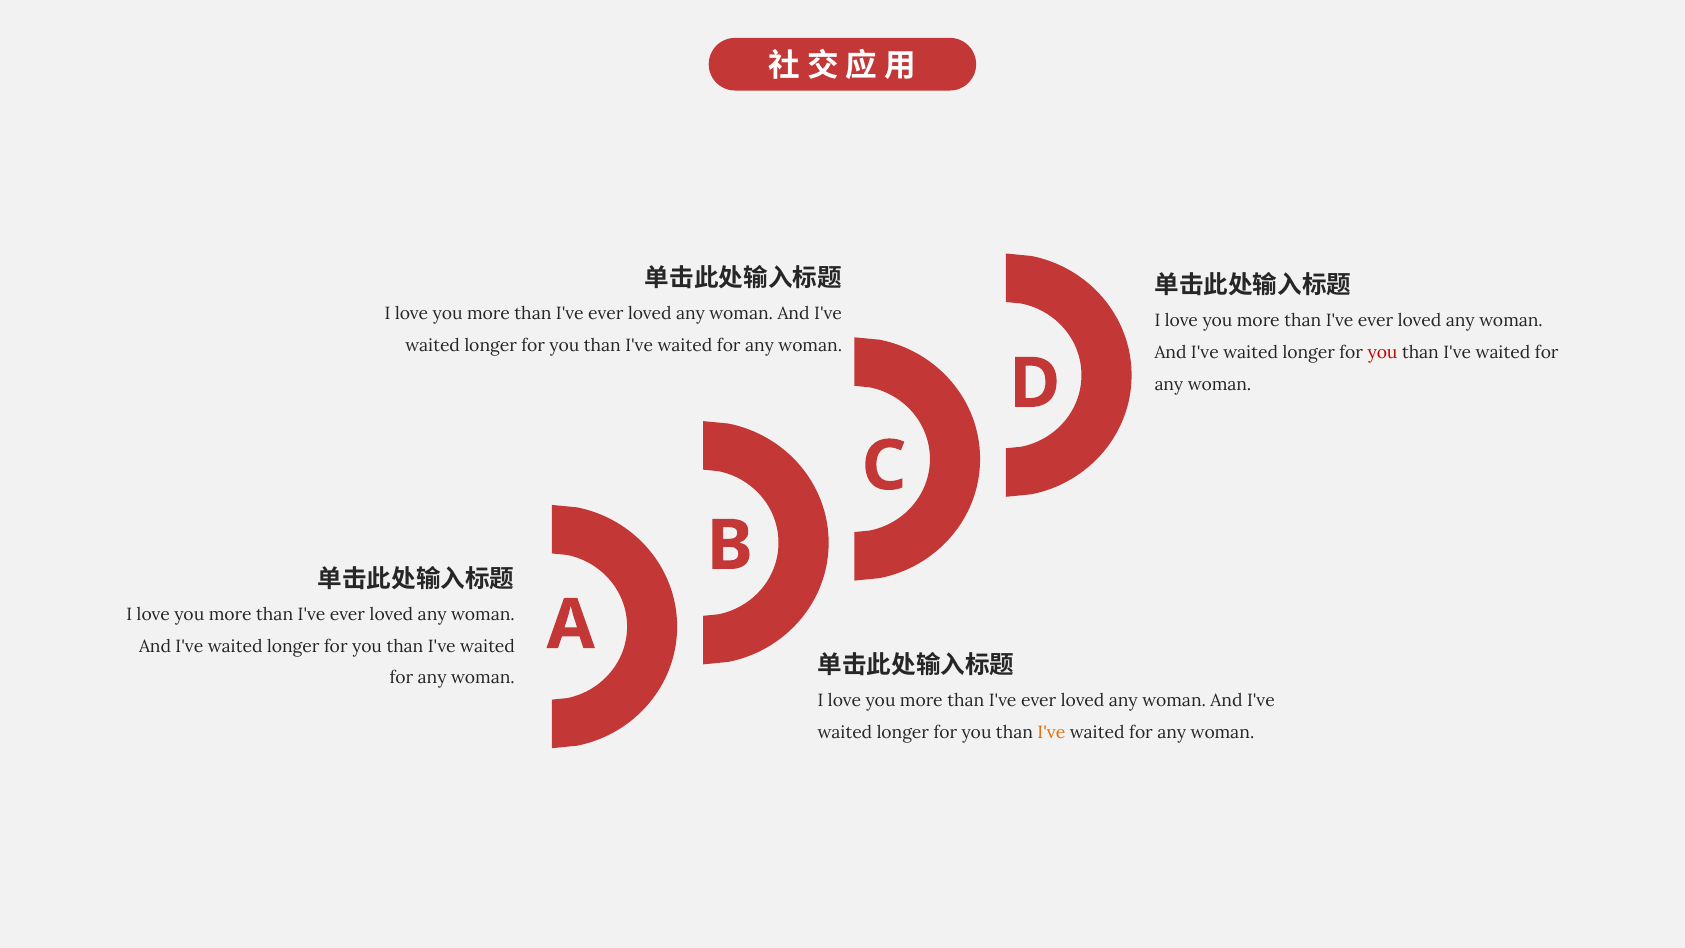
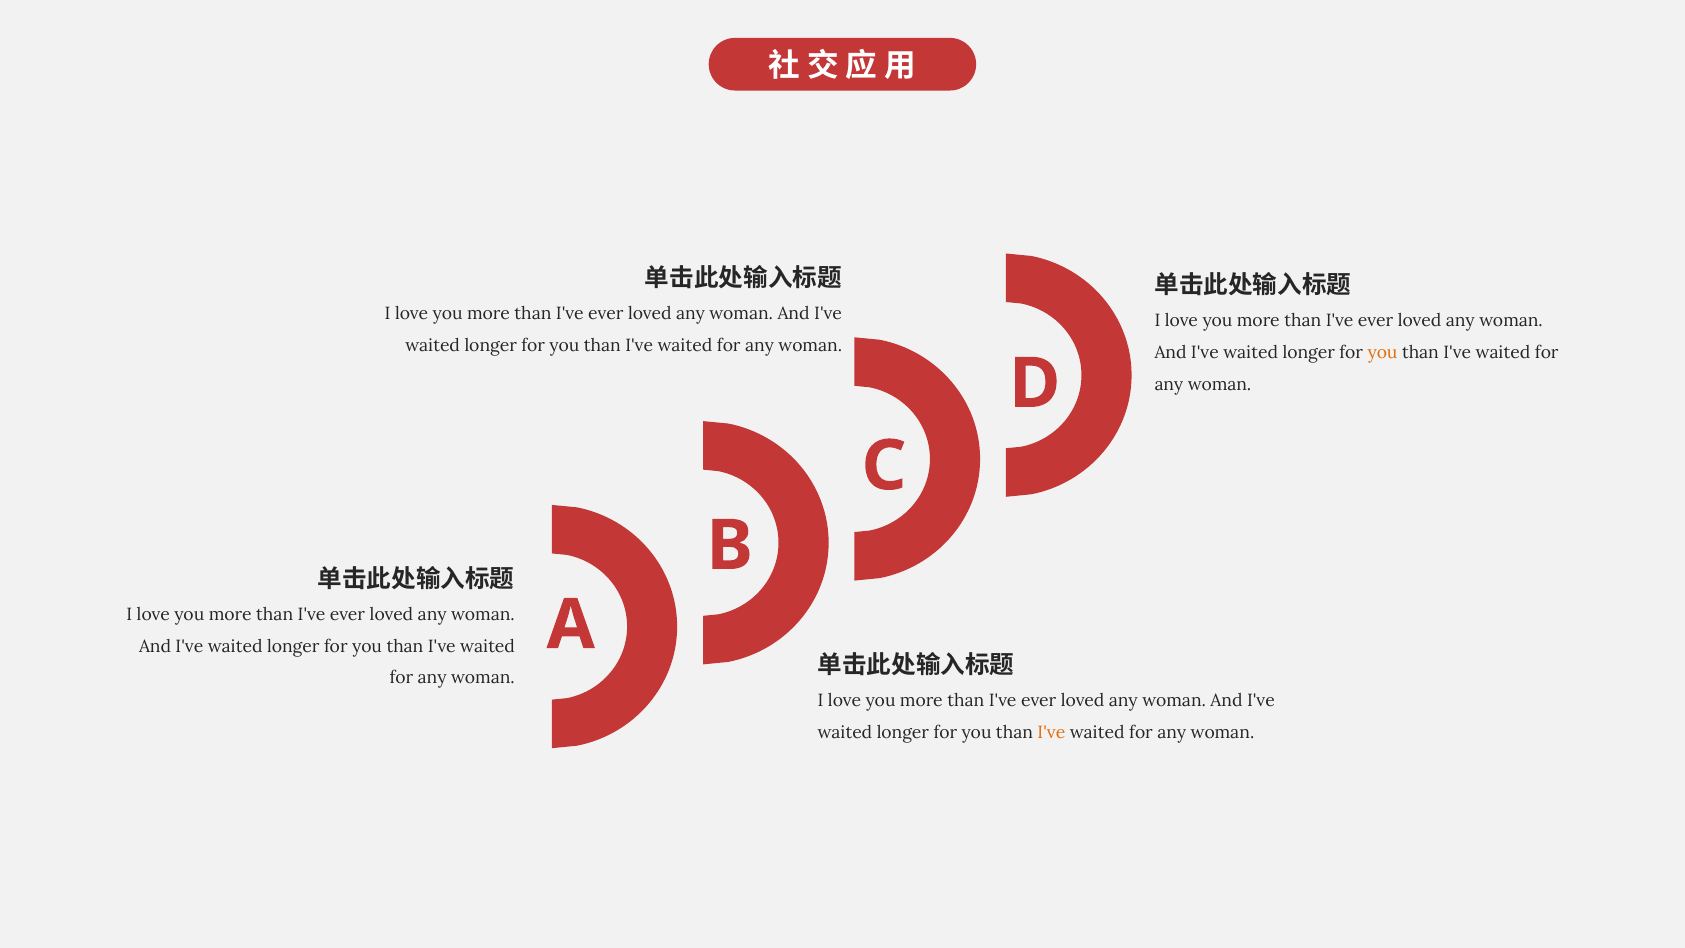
you colour: red -> orange (1383, 353)
